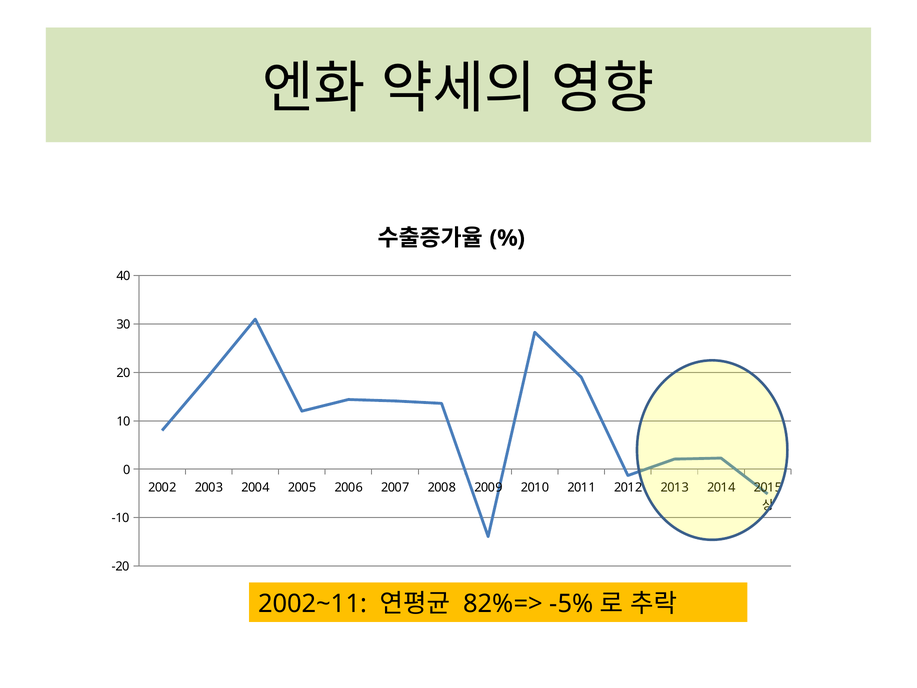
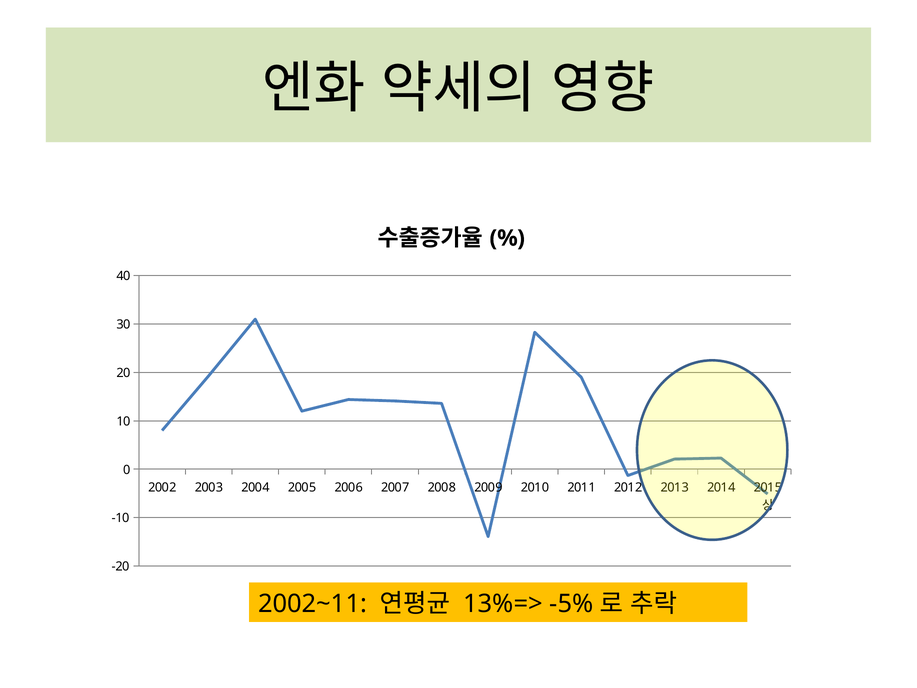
82%=>: 82%=> -> 13%=> (503, 604)
